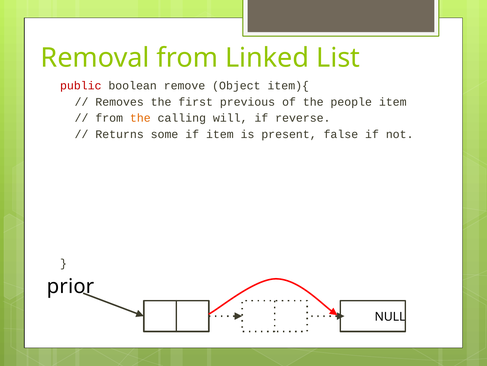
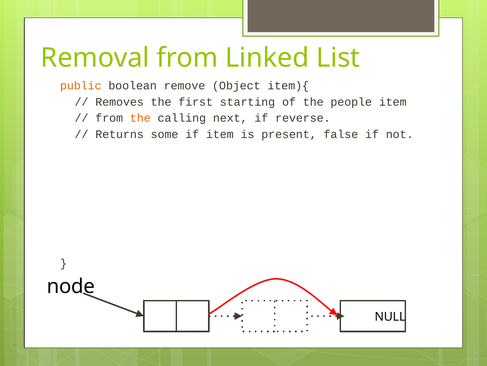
public colour: red -> orange (81, 86)
previous: previous -> starting (247, 102)
will: will -> next (230, 118)
prior: prior -> node (71, 286)
